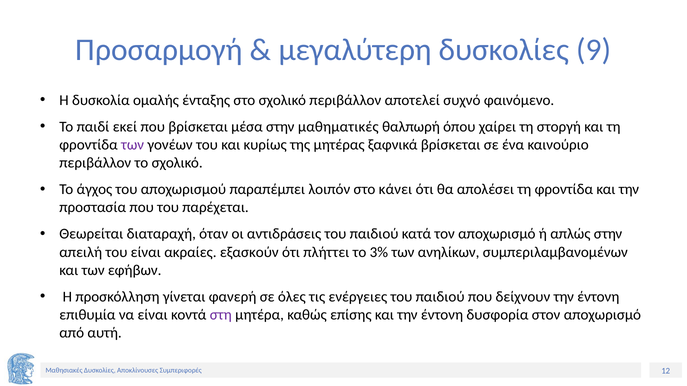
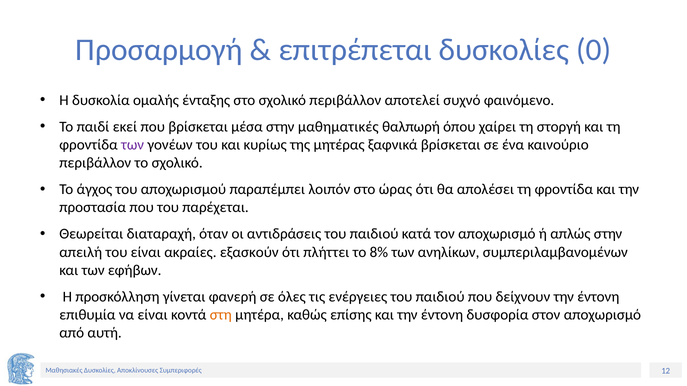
μεγαλύτερη: μεγαλύτερη -> επιτρέπεται (355, 50)
9: 9 -> 0 (594, 50)
κάνει: κάνει -> ώρας (395, 190)
3%: 3% -> 8% (379, 252)
στη colour: purple -> orange (221, 315)
